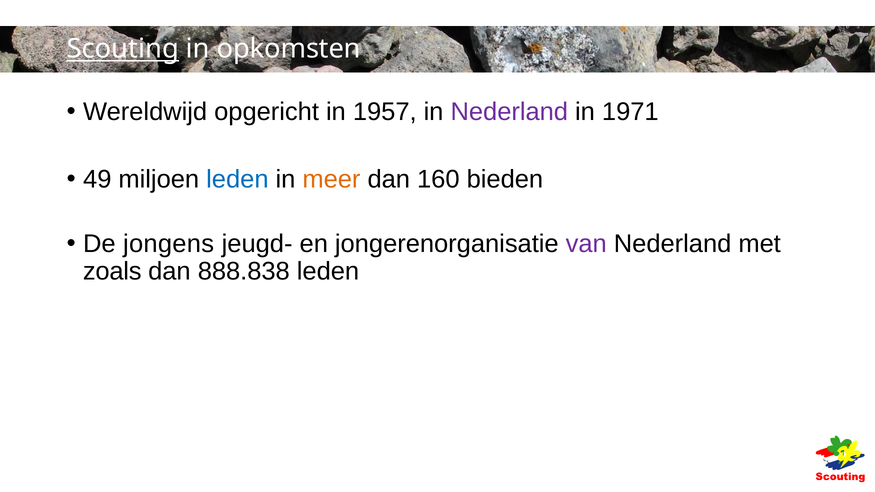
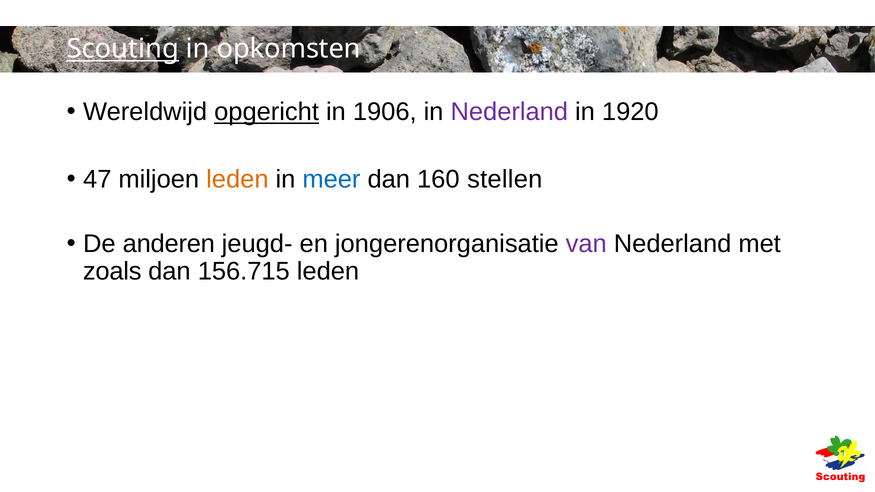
opgericht underline: none -> present (267, 112)
1957: 1957 -> 1906 (385, 112)
1971: 1971 -> 1920 (630, 112)
49: 49 -> 47 (97, 179)
leden colour: blue -> orange (237, 179)
meer colour: orange -> blue (331, 179)
bieden: bieden -> stellen (505, 179)
jongens: jongens -> anderen (169, 244)
888.838: 888.838 -> 156.715 (244, 271)
